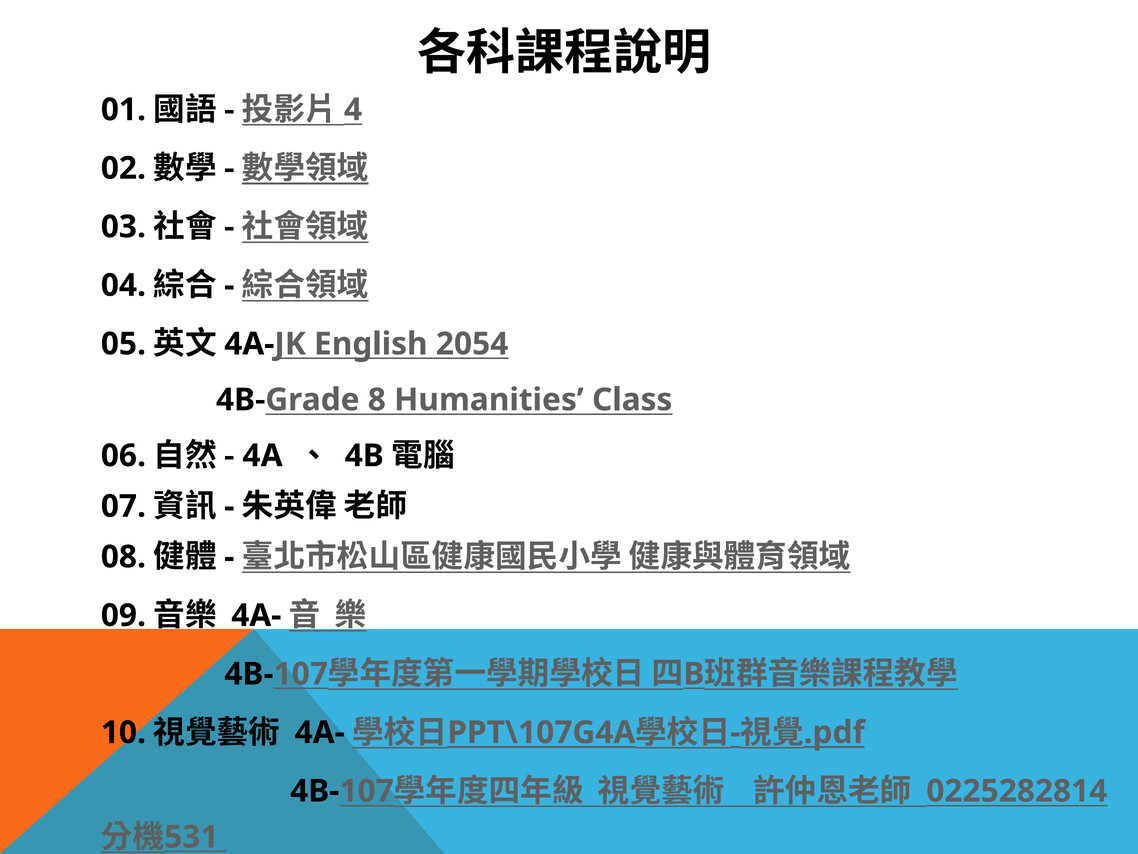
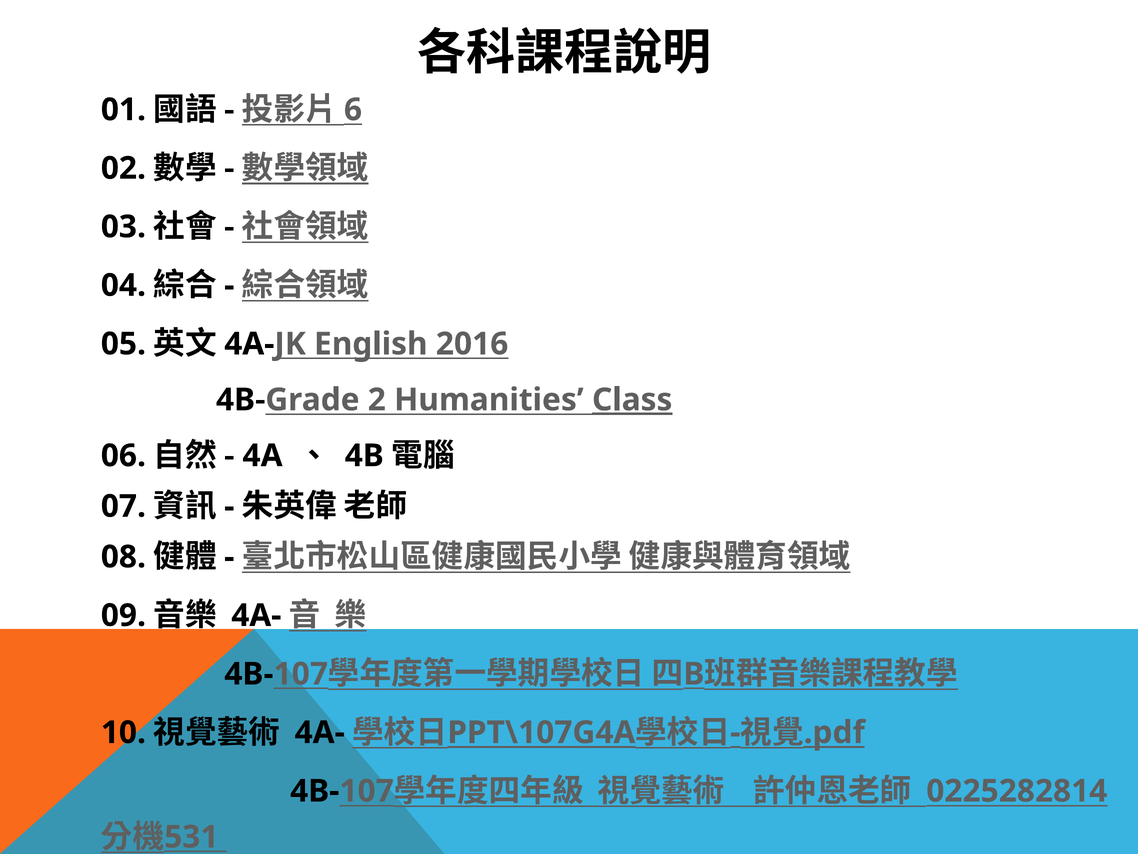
4: 4 -> 6 (353, 110)
2054: 2054 -> 2016 (472, 344)
8: 8 -> 2 (377, 400)
Class underline: none -> present (632, 400)
